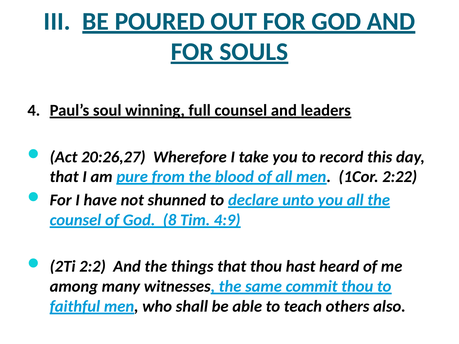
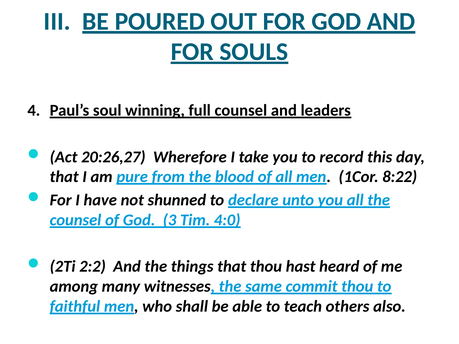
2:22: 2:22 -> 8:22 (400, 177)
8: 8 -> 3 (170, 220)
4:9: 4:9 -> 4:0 (227, 220)
